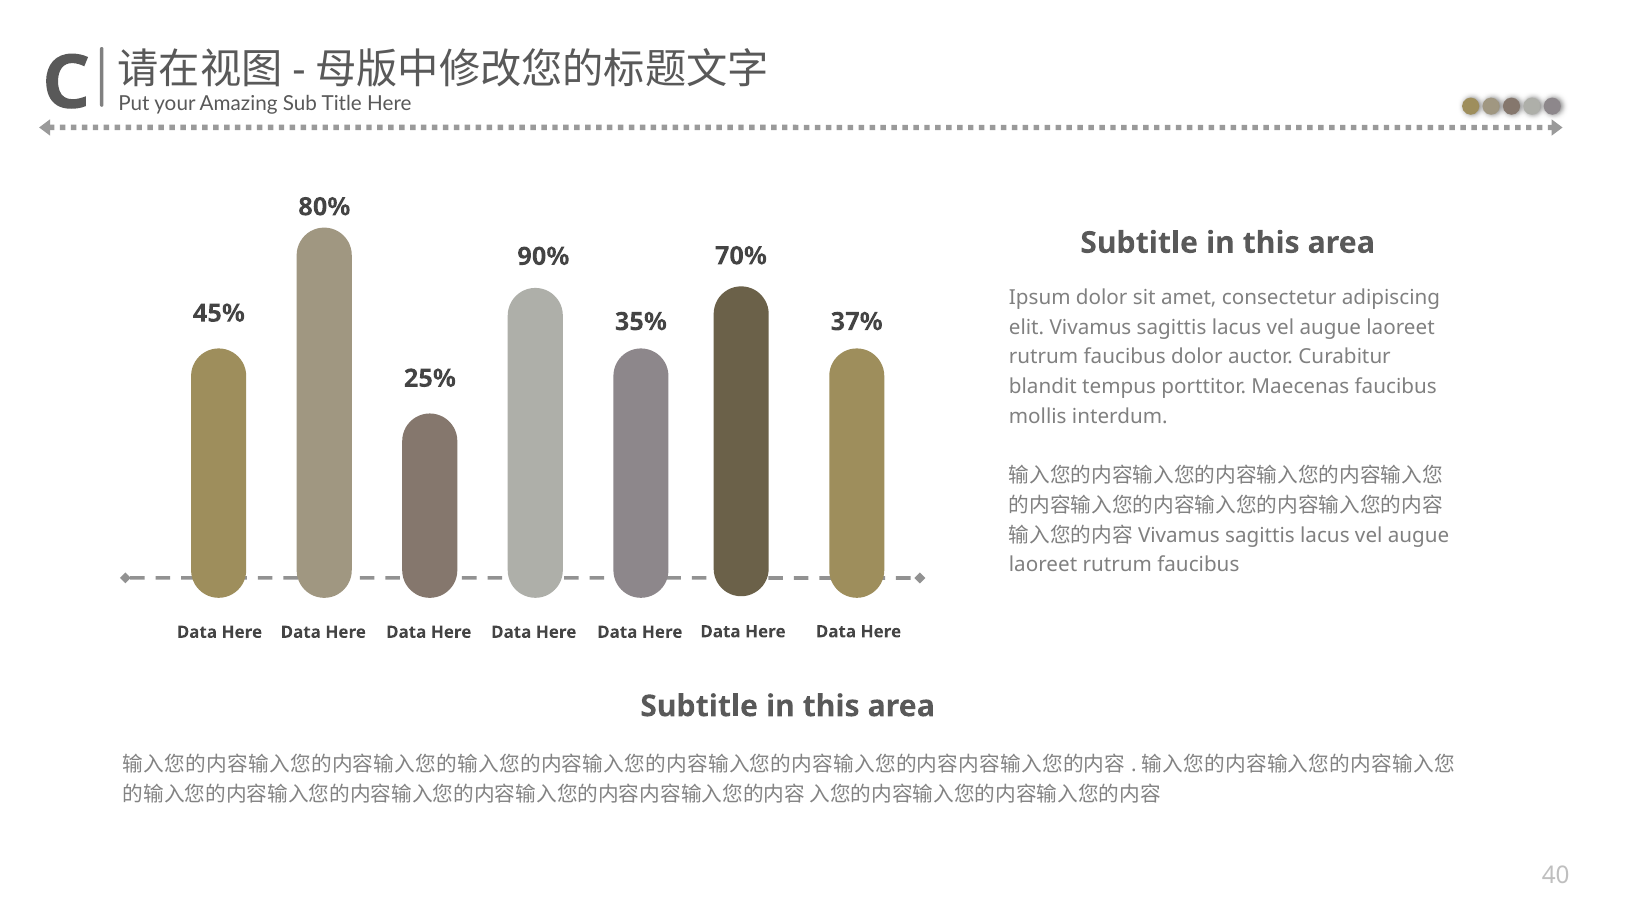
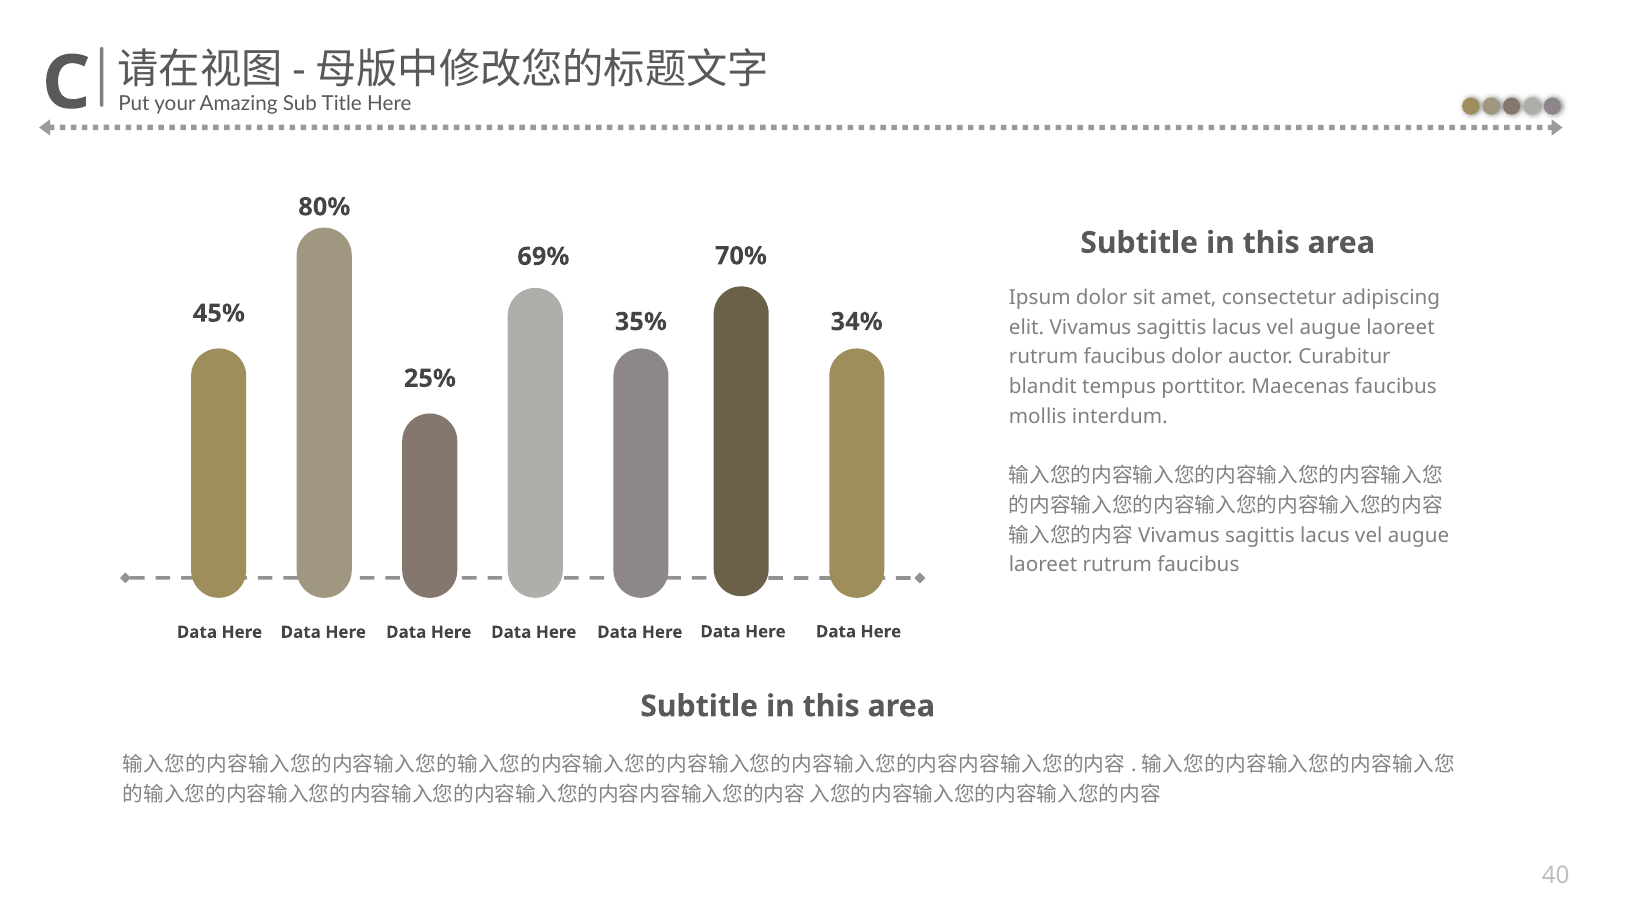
90%: 90% -> 69% (543, 257)
37%: 37% -> 34% (857, 322)
